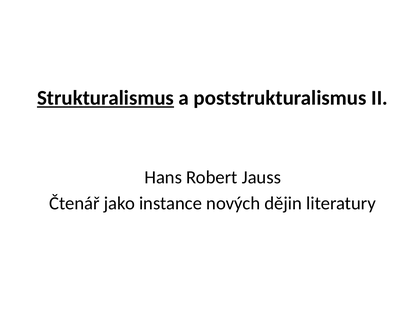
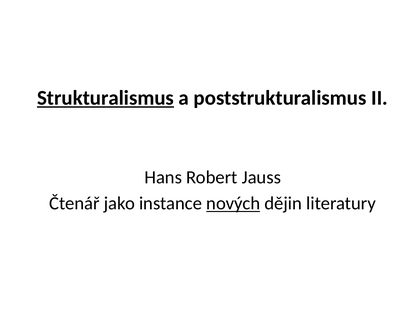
nových underline: none -> present (233, 204)
